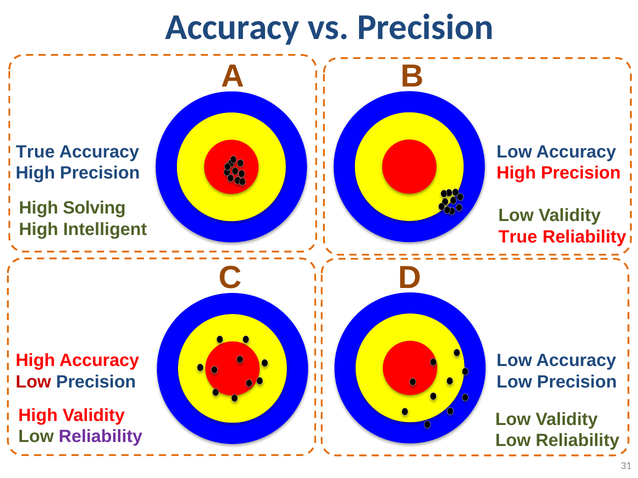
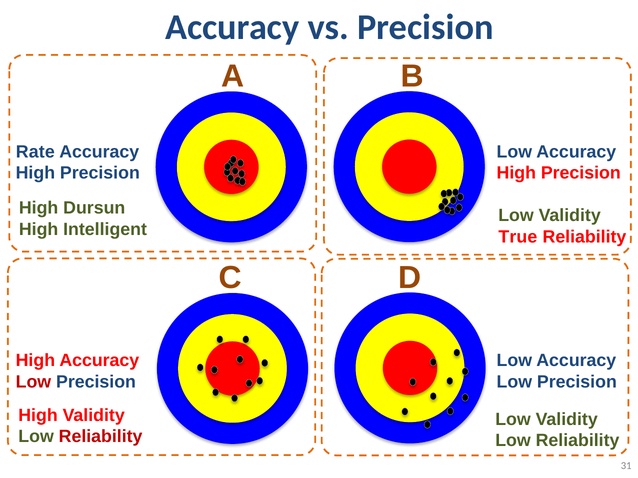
True: True -> Rate (35, 152)
Solving: Solving -> Dursun (94, 208)
Reliability colour: purple -> red (101, 437)
